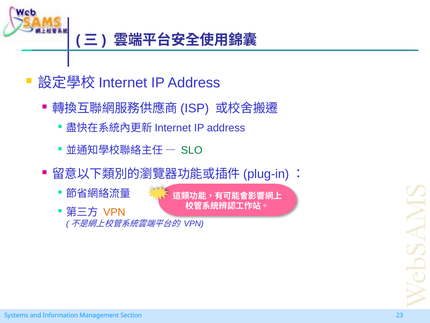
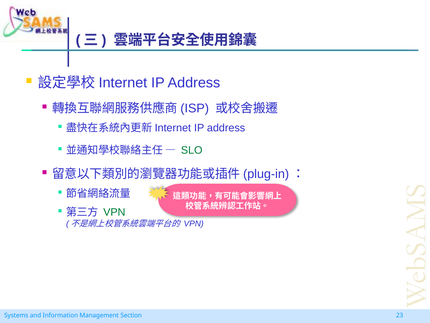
VPN colour: orange -> green (114, 212)
